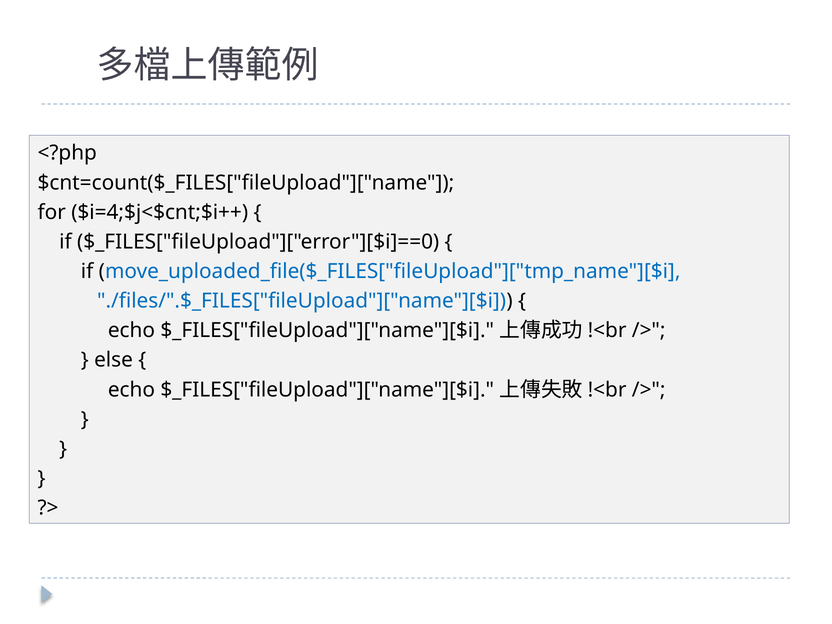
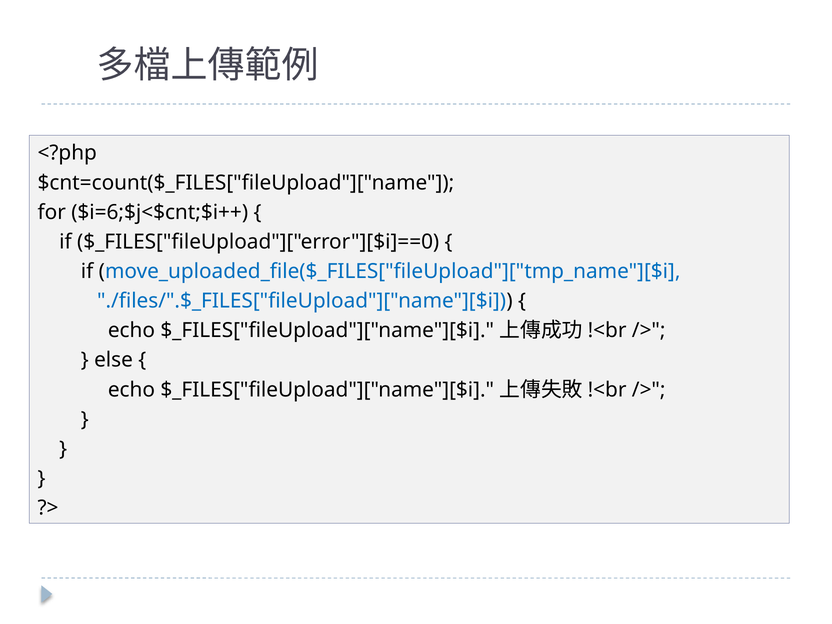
$i=4;$j<$cnt;$i++: $i=4;$j<$cnt;$i++ -> $i=6;$j<$cnt;$i++ (160, 212)
